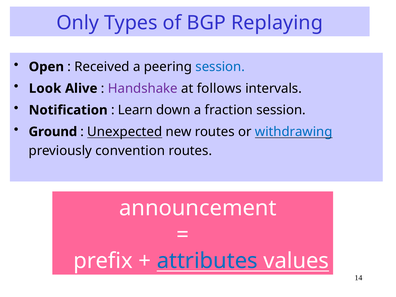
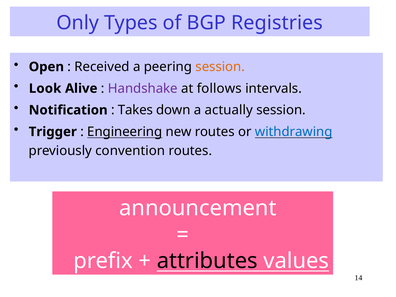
Replaying: Replaying -> Registries (277, 23)
session colour: blue -> orange (220, 67)
Learn: Learn -> Takes (135, 110)
fraction: fraction -> actually (229, 110)
Ground: Ground -> Trigger (53, 132)
Unexpected: Unexpected -> Engineering (125, 132)
attributes colour: blue -> black (207, 261)
